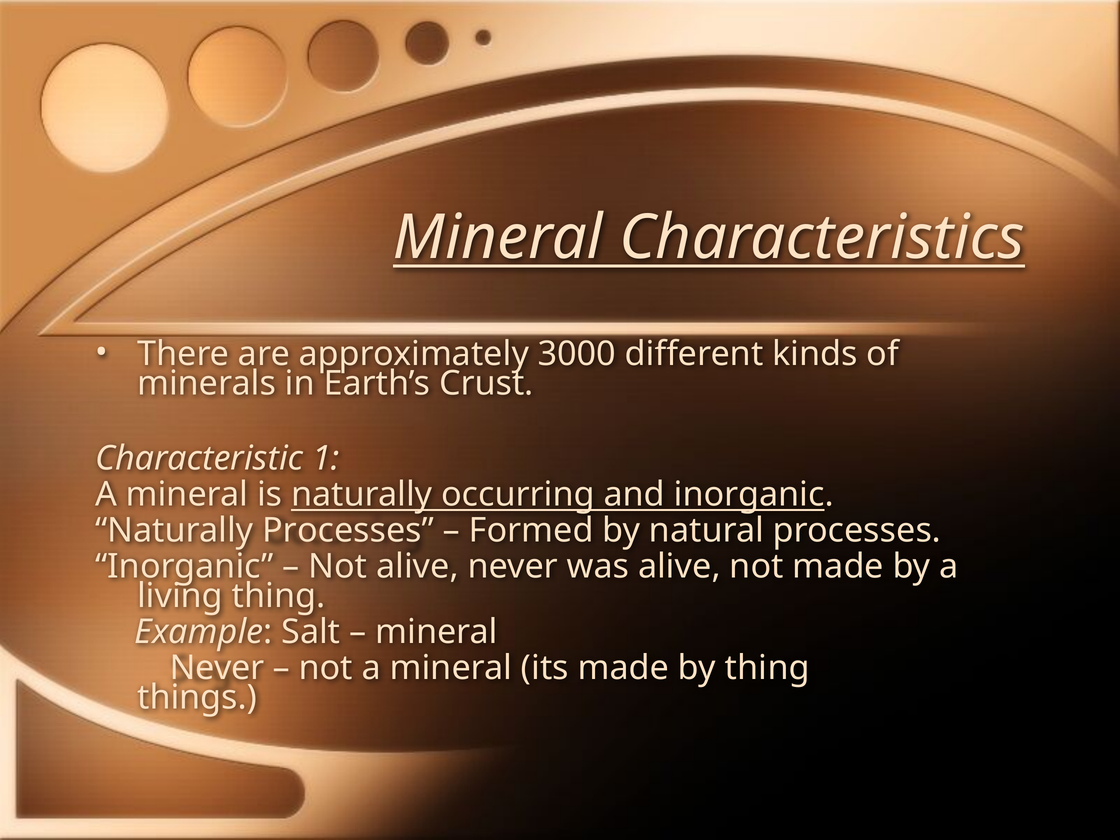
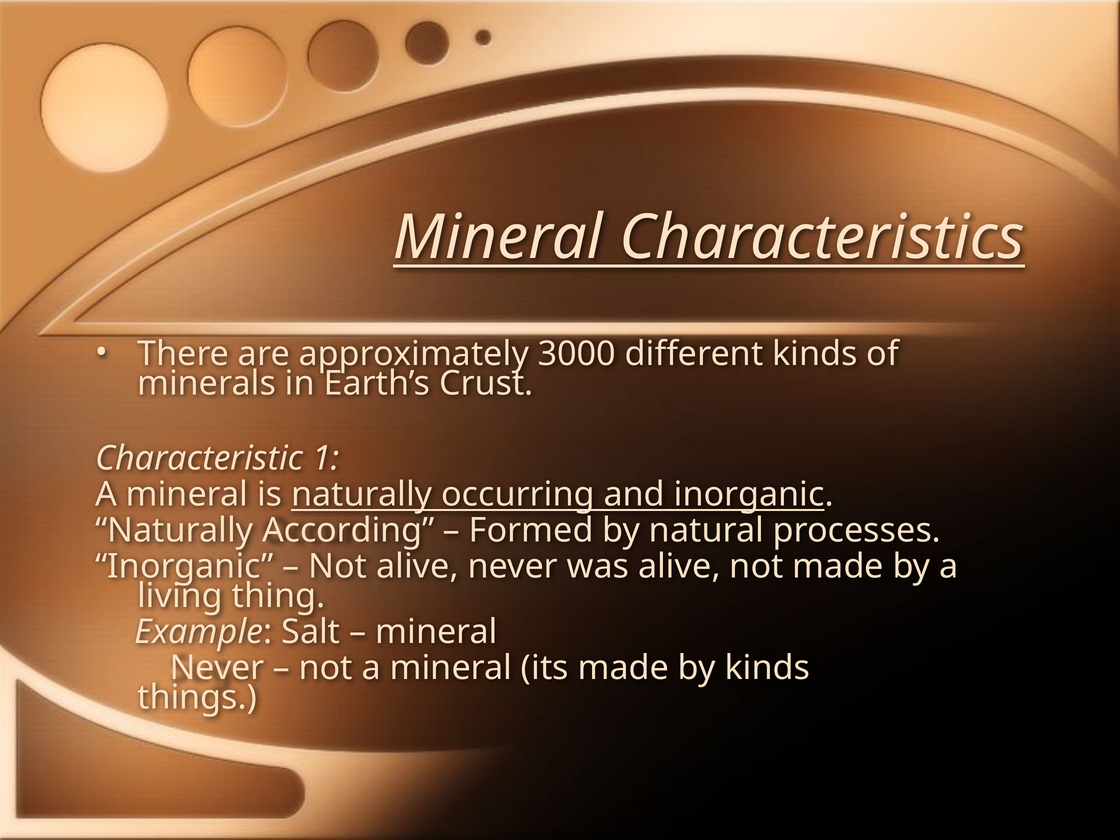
Naturally Processes: Processes -> According (348, 530)
by thing: thing -> kinds (767, 668)
